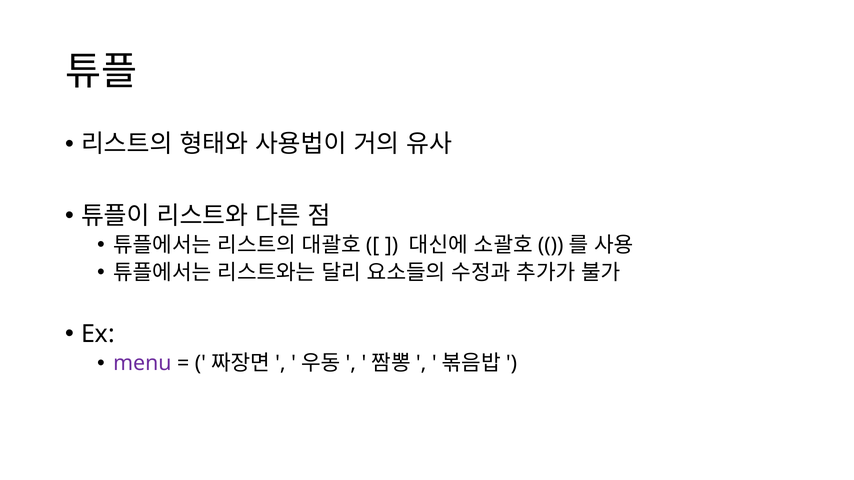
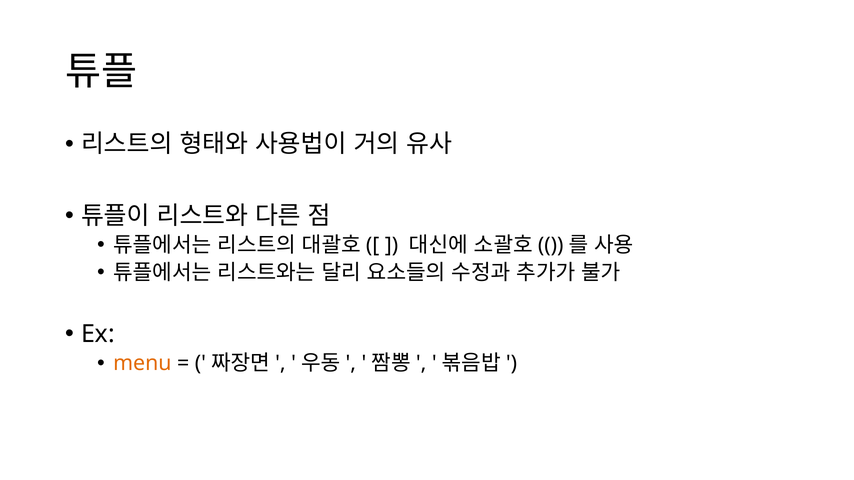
menu colour: purple -> orange (142, 364)
